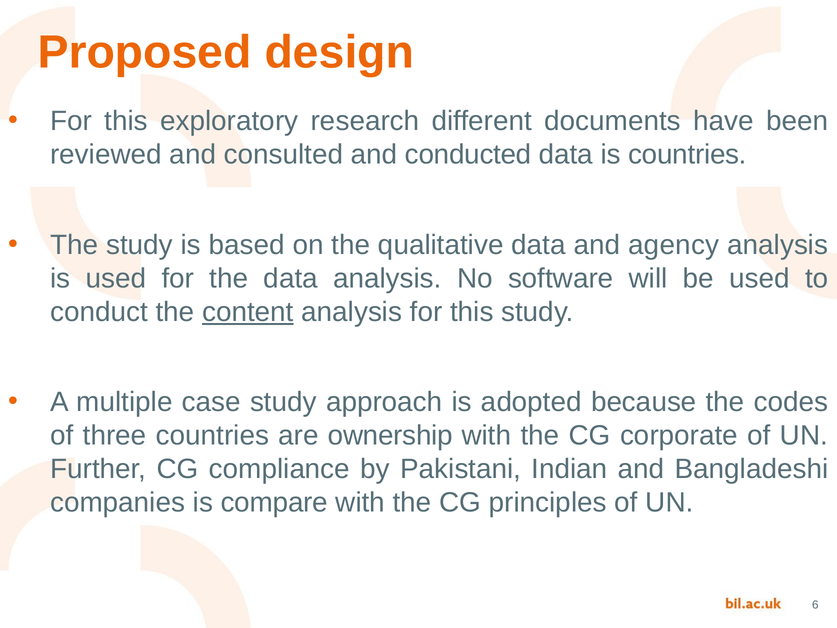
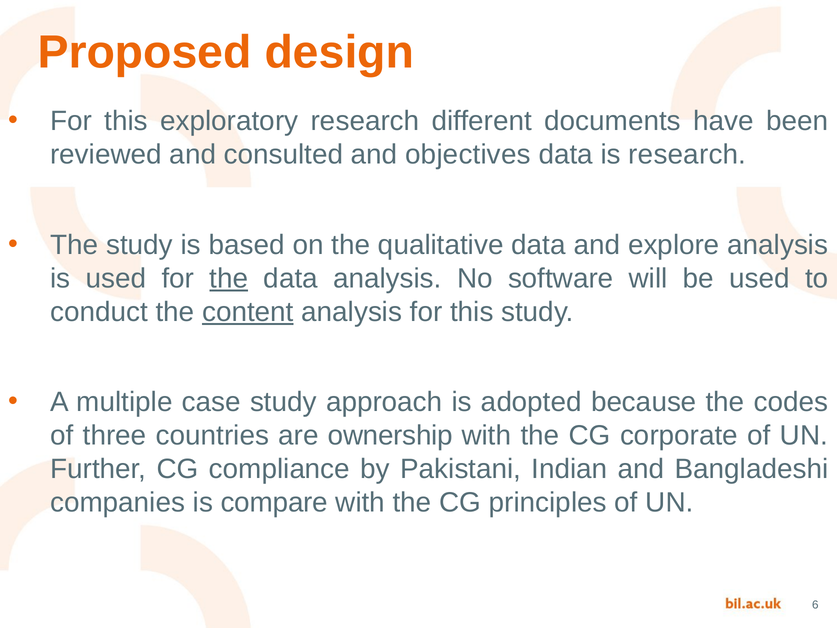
conducted: conducted -> objectives (468, 155)
is countries: countries -> research (687, 155)
agency: agency -> explore (674, 245)
the underline: none -> present (229, 278)
